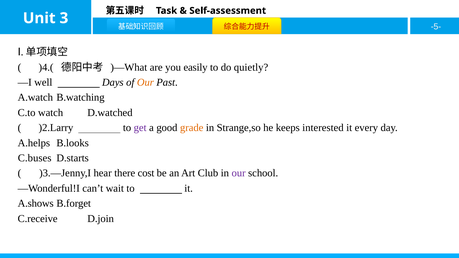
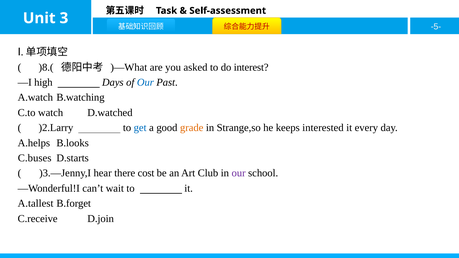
)4.(: )4.( -> )8.( (46, 67)
easily: easily -> asked (195, 67)
quietly: quietly -> interest (251, 67)
well: well -> high (43, 82)
Our colour: orange -> blue (145, 82)
get colour: purple -> blue (140, 128)
A.shows: A.shows -> A.tallest (36, 204)
